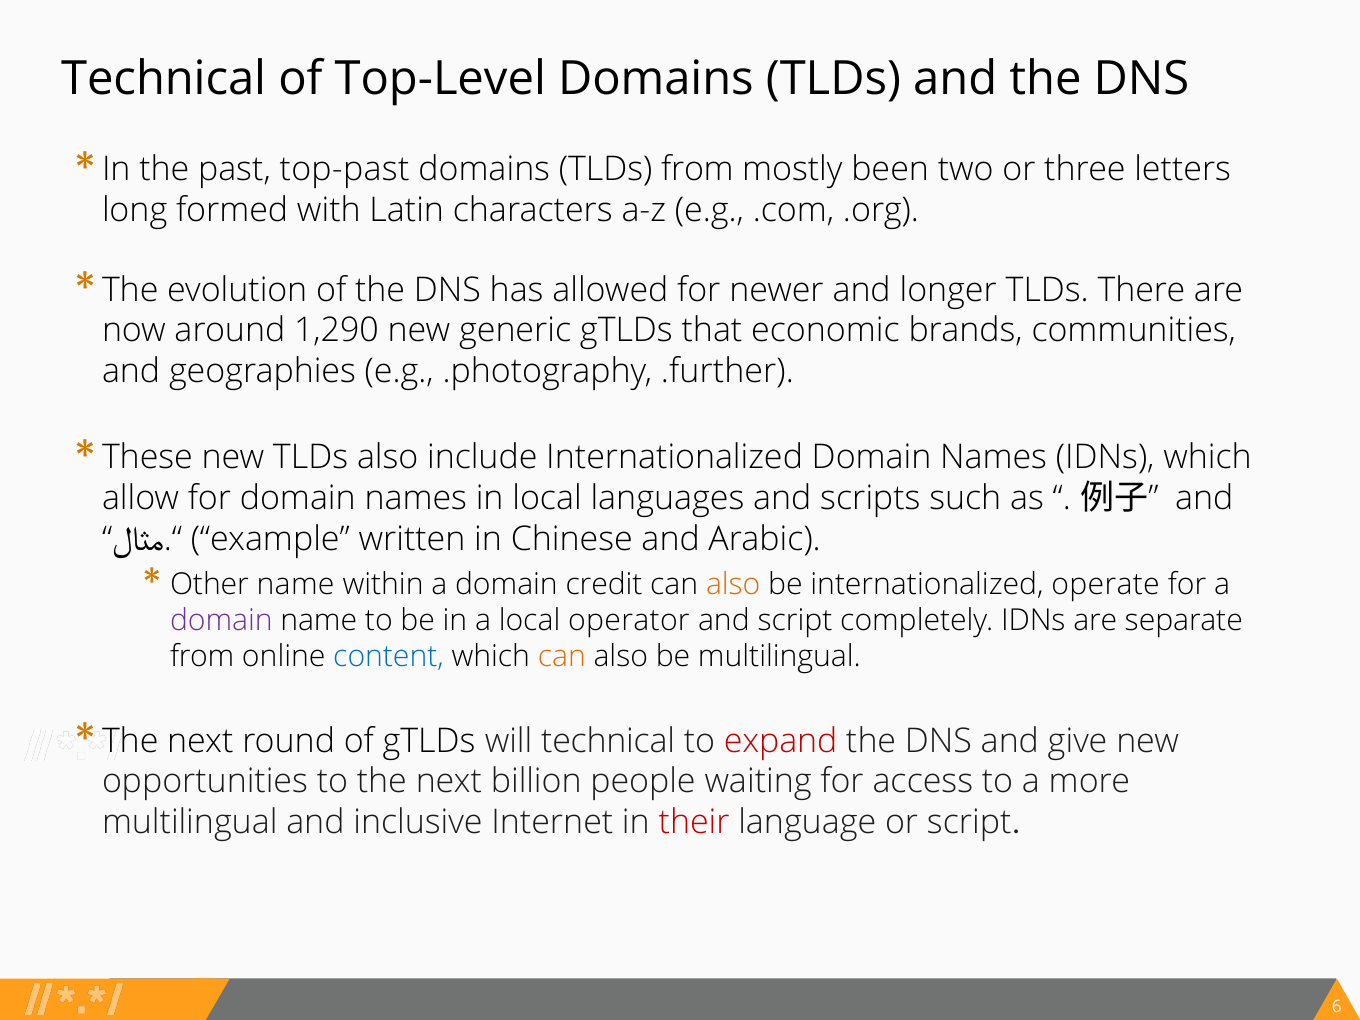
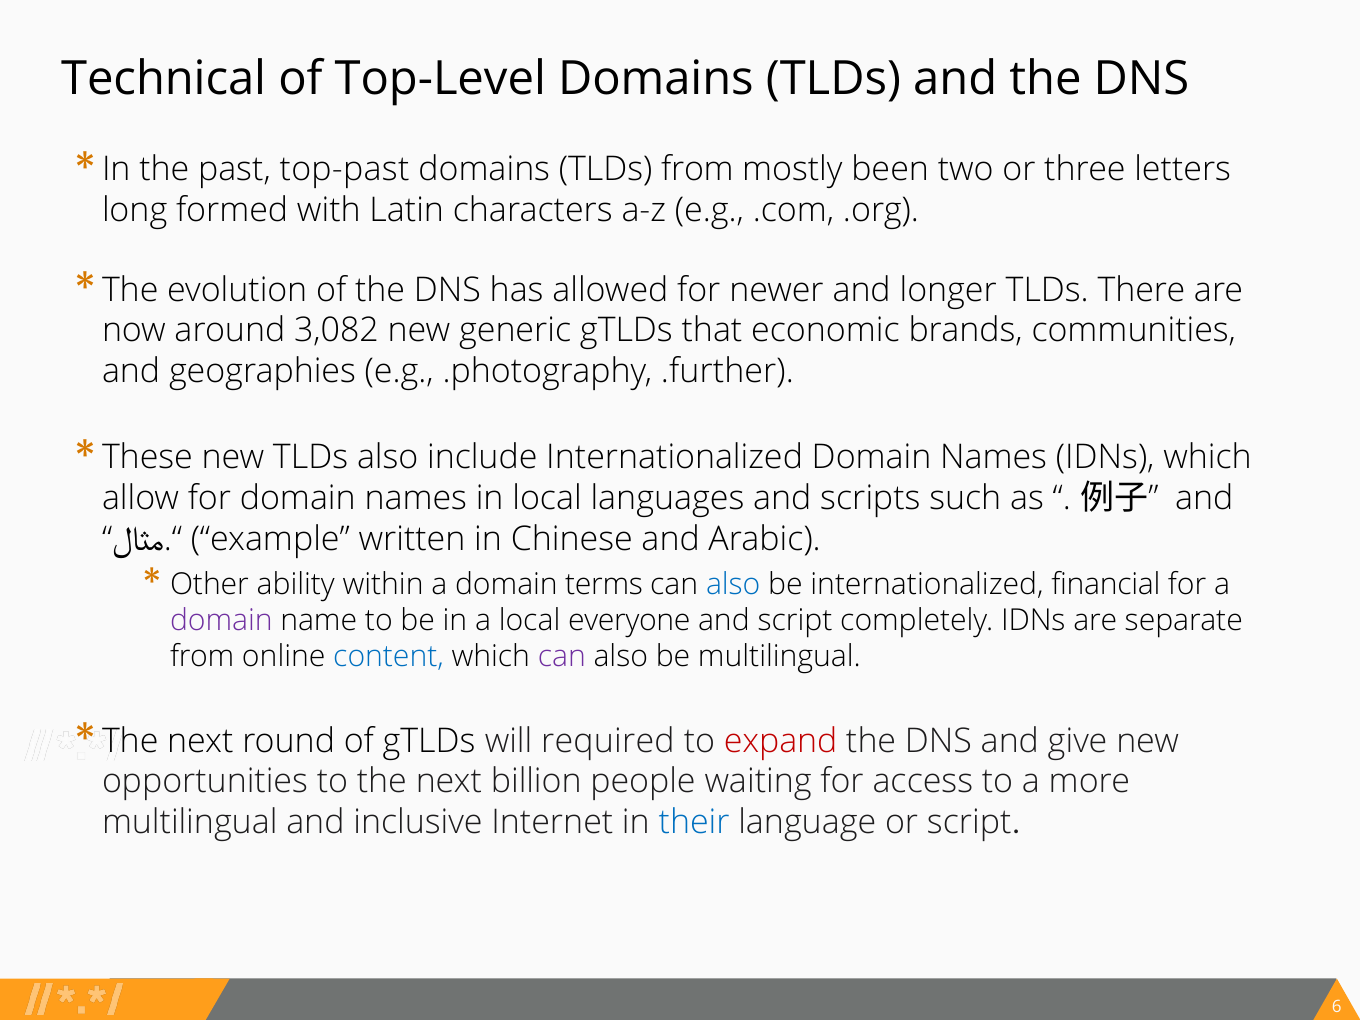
1,290: 1,290 -> 3,082 (336, 331)
Other name: name -> ability (296, 584)
credit: credit -> terms (604, 584)
also colour: orange -> blue (733, 584)
operate: operate -> financial (1106, 584)
operator: operator -> everyone (629, 621)
can colour: orange -> purple (562, 657)
will technical: technical -> required (608, 741)
their colour: red -> blue (694, 823)
